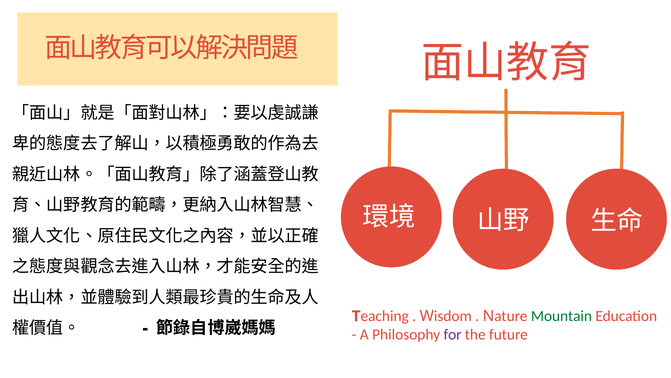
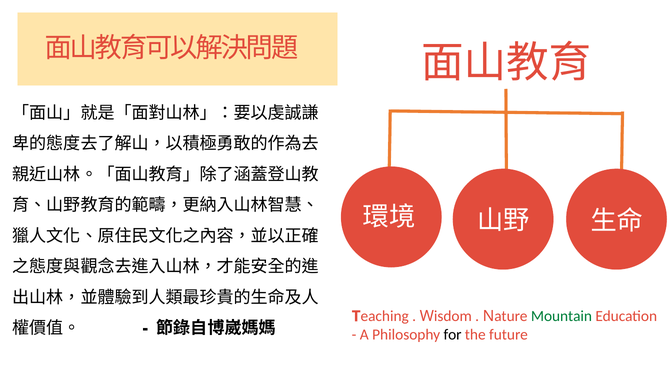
for colour: purple -> black (453, 334)
